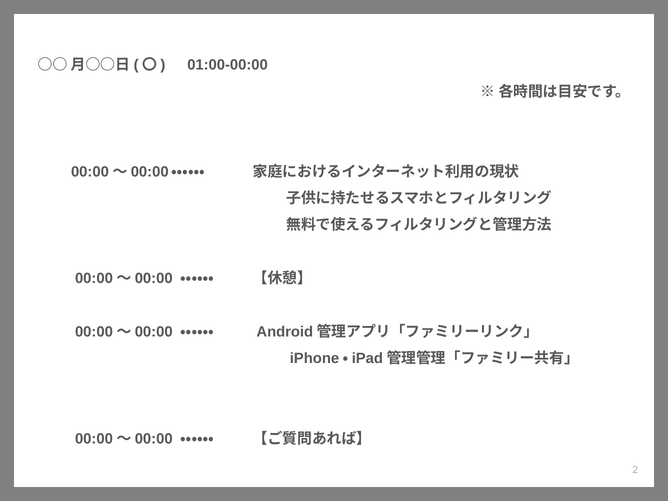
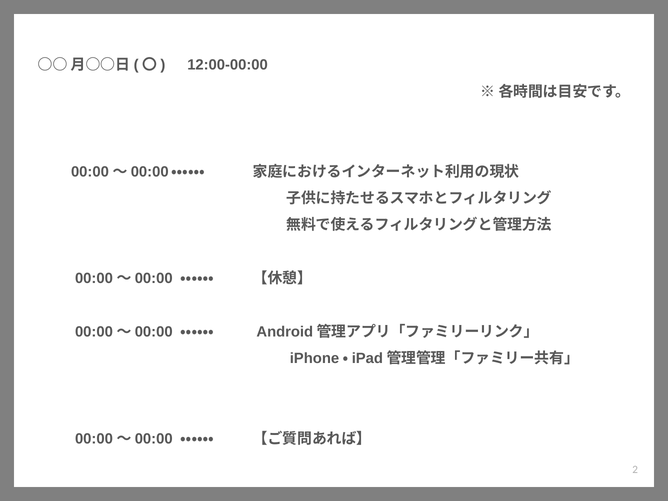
01:00-00:00: 01:00-00:00 -> 12:00-00:00 (228, 65)
